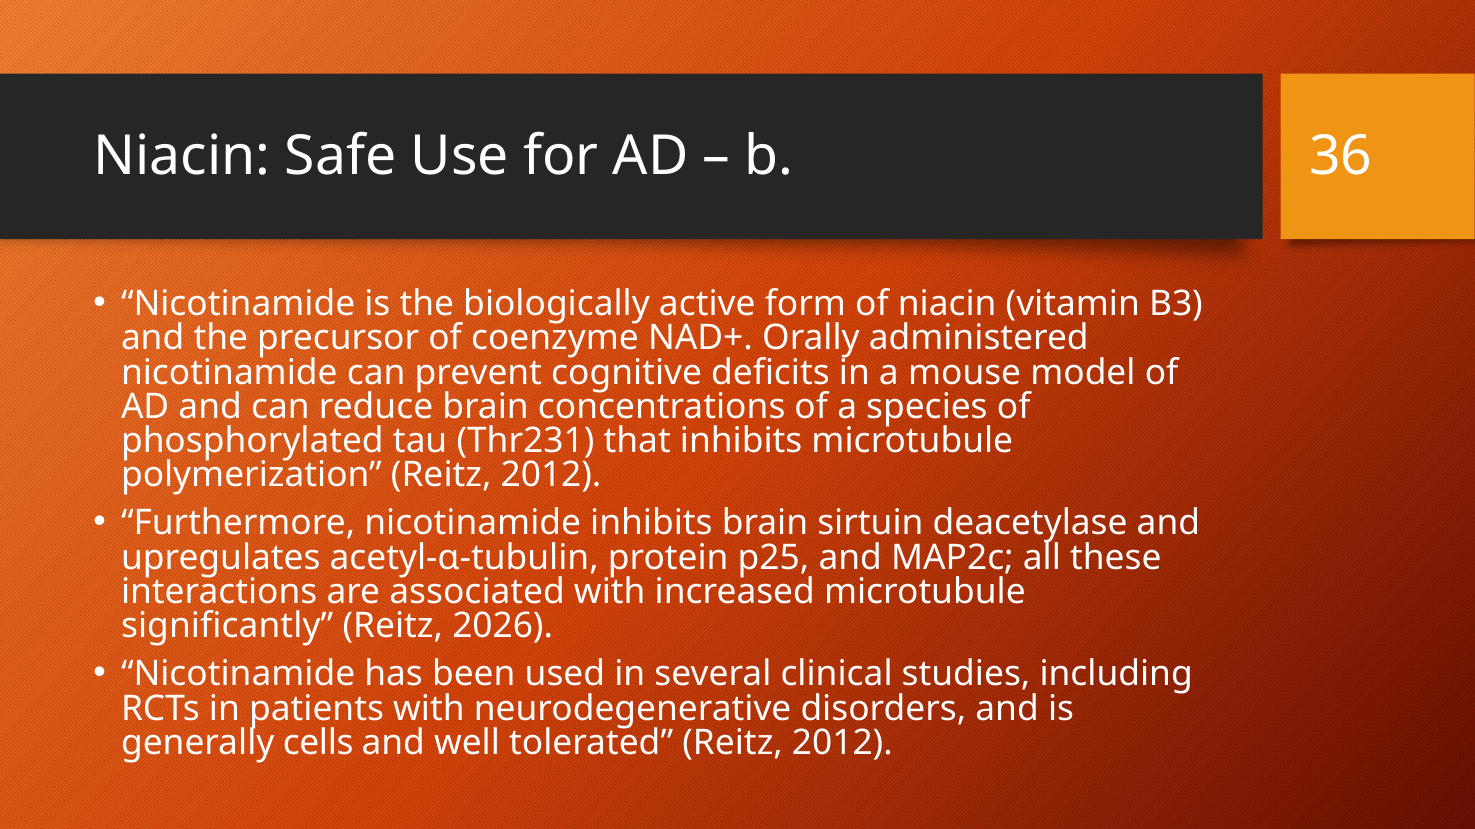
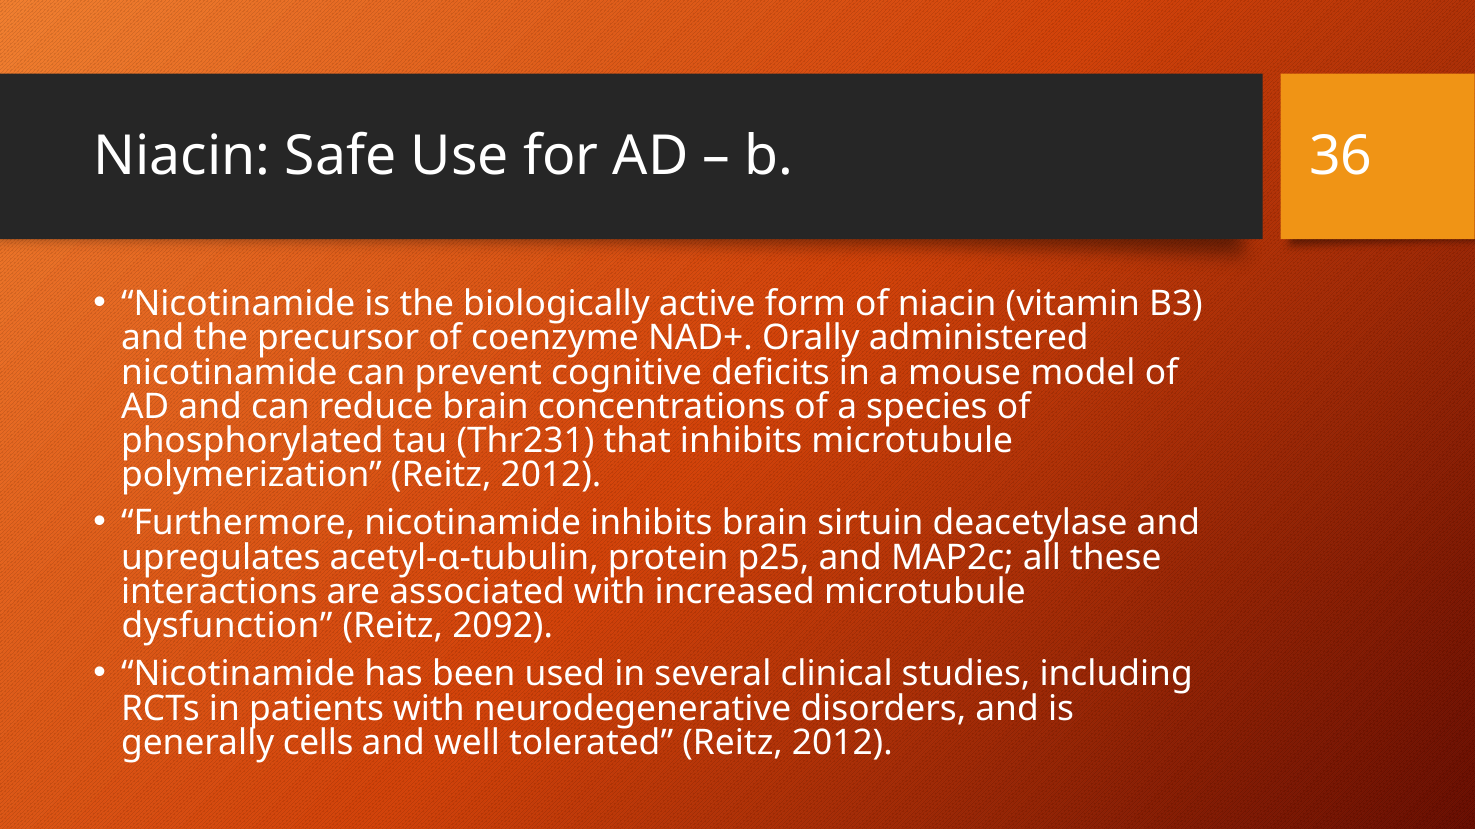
significantly: significantly -> dysfunction (227, 627)
2026: 2026 -> 2092 (503, 627)
